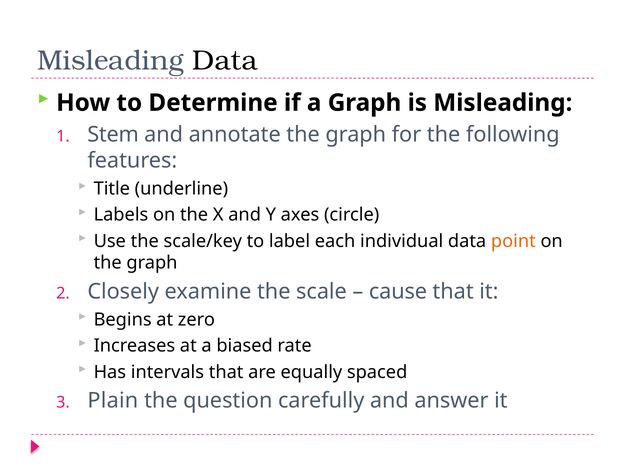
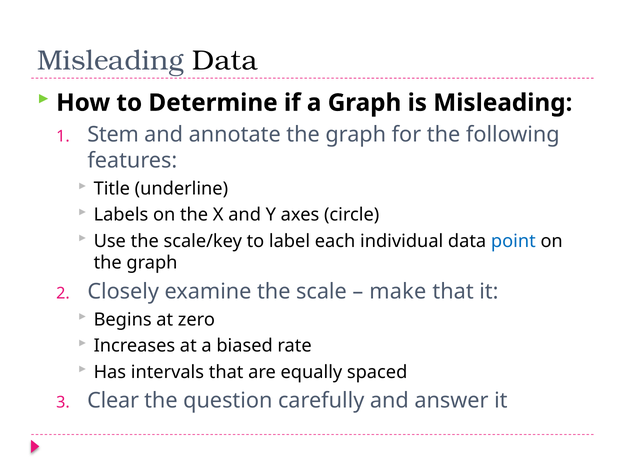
point colour: orange -> blue (513, 241)
cause: cause -> make (398, 291)
Plain: Plain -> Clear (113, 400)
